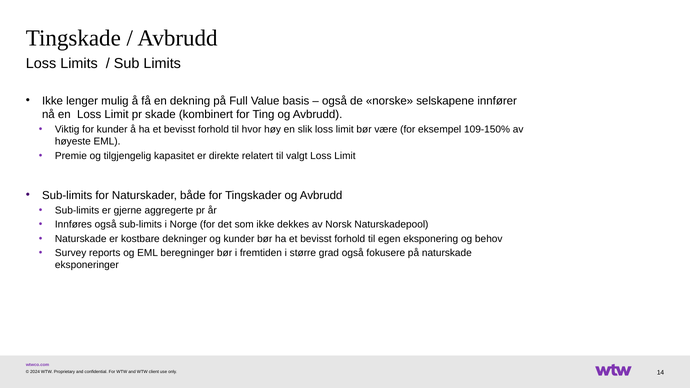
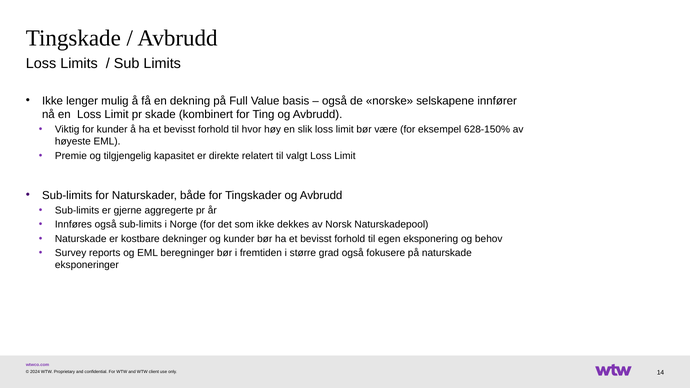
109-150%: 109-150% -> 628-150% (487, 130)
